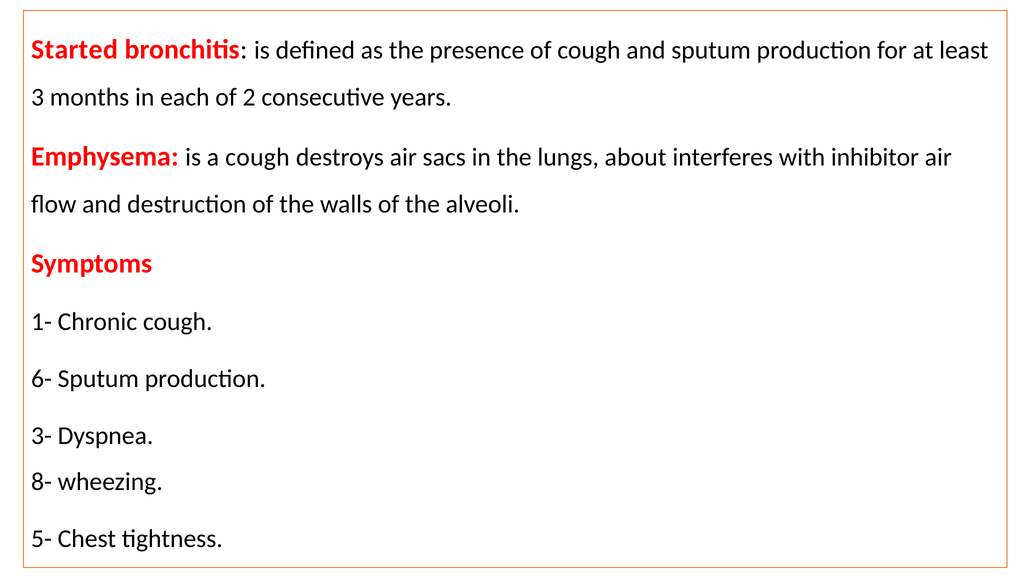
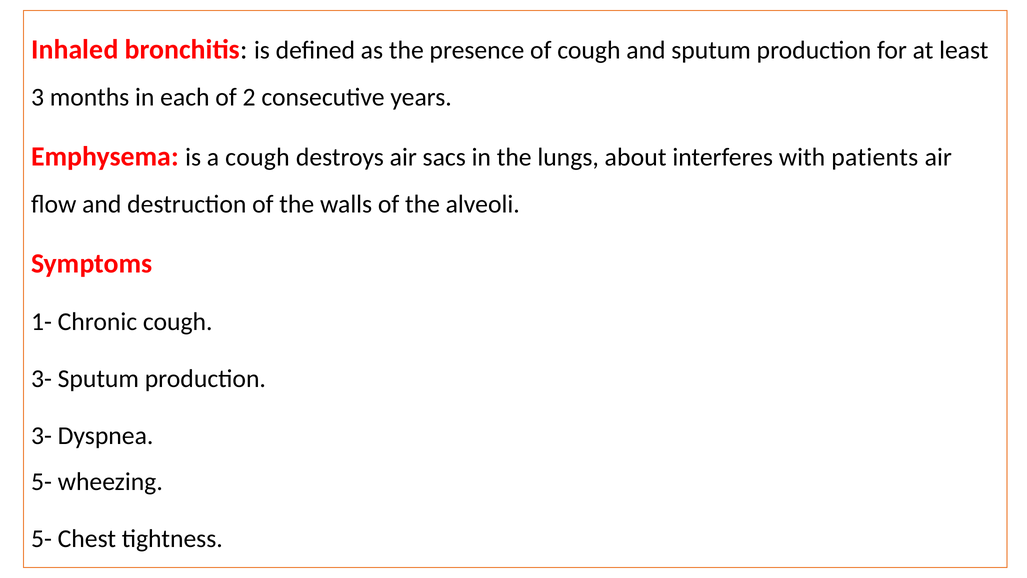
Started: Started -> Inhaled (75, 50)
inhibitor: inhibitor -> patients (875, 157)
6-: 6- -> 3- (41, 379)
8-: 8- -> 5- (41, 482)
